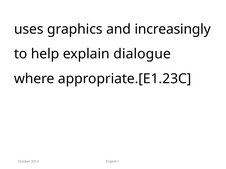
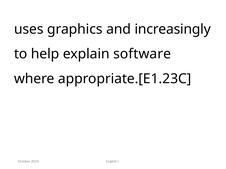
dialogue: dialogue -> software (142, 54)
